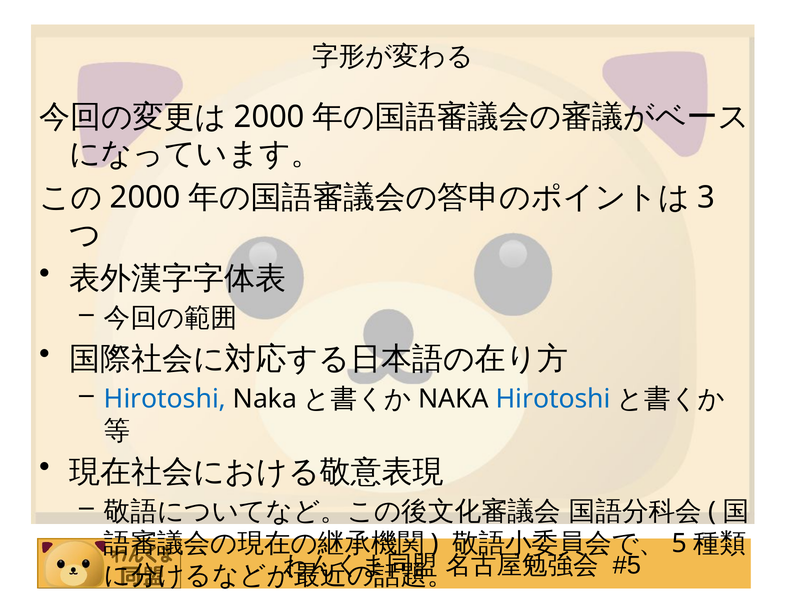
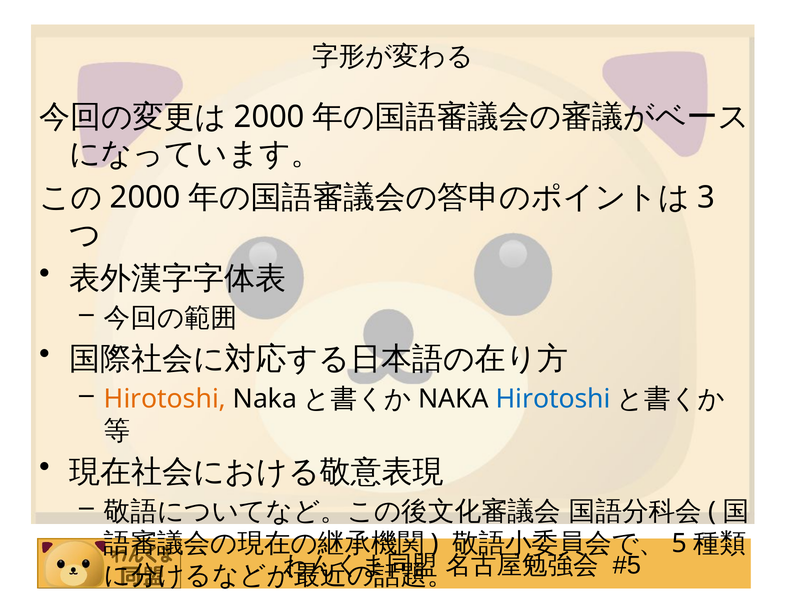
Hirotoshi colour: blue -> orange (165, 398)
